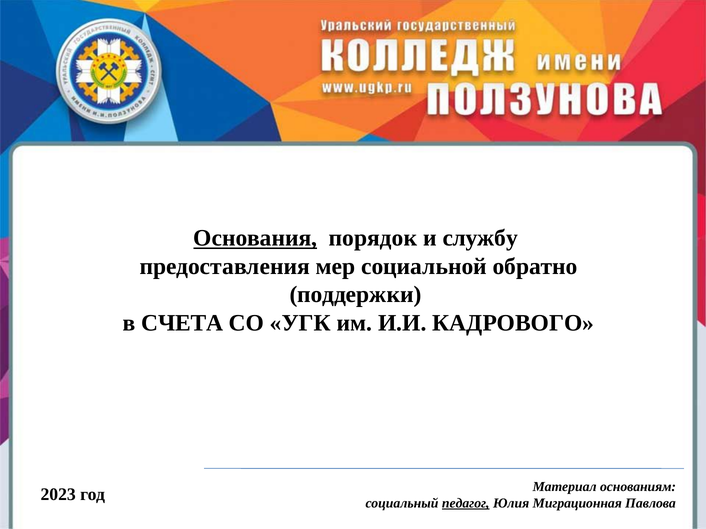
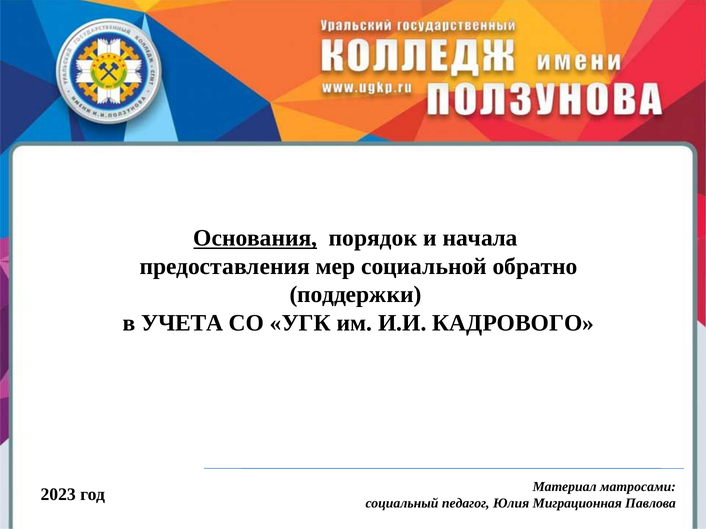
службу: службу -> начала (480, 238)
СЧЕТА: СЧЕТА -> УЧЕТА (182, 323)
основаниям: основаниям -> матросами (638, 487)
педагог underline: present -> none (466, 503)
